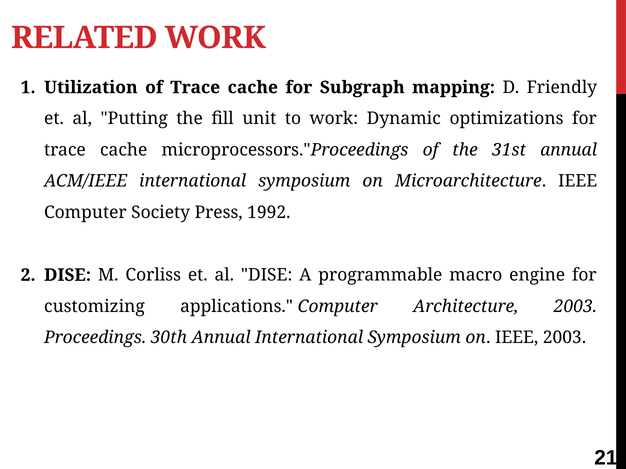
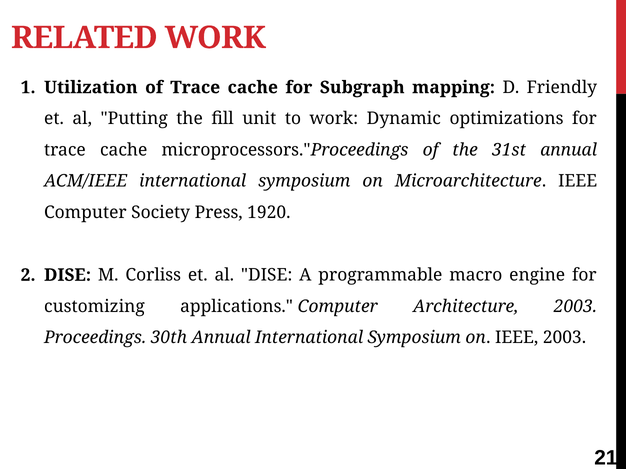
1992: 1992 -> 1920 (269, 213)
